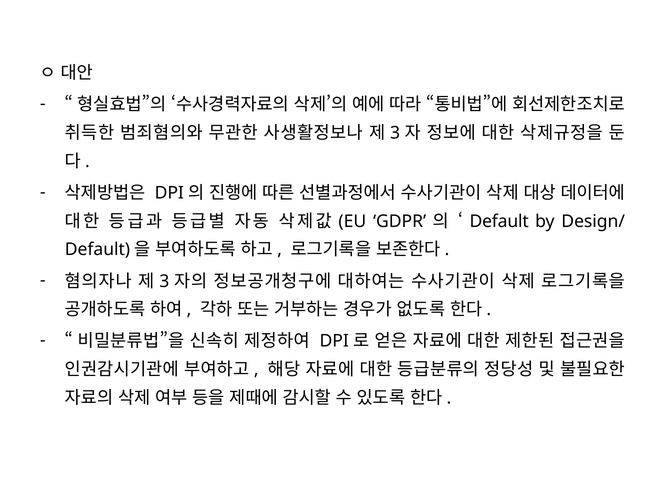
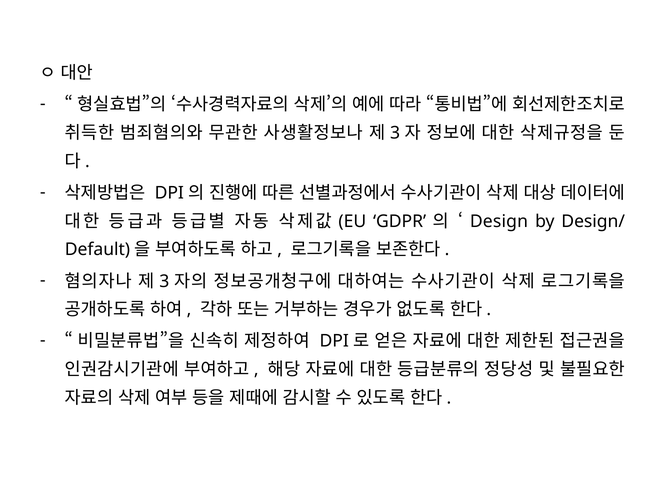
Default: Default -> Design (499, 221)
